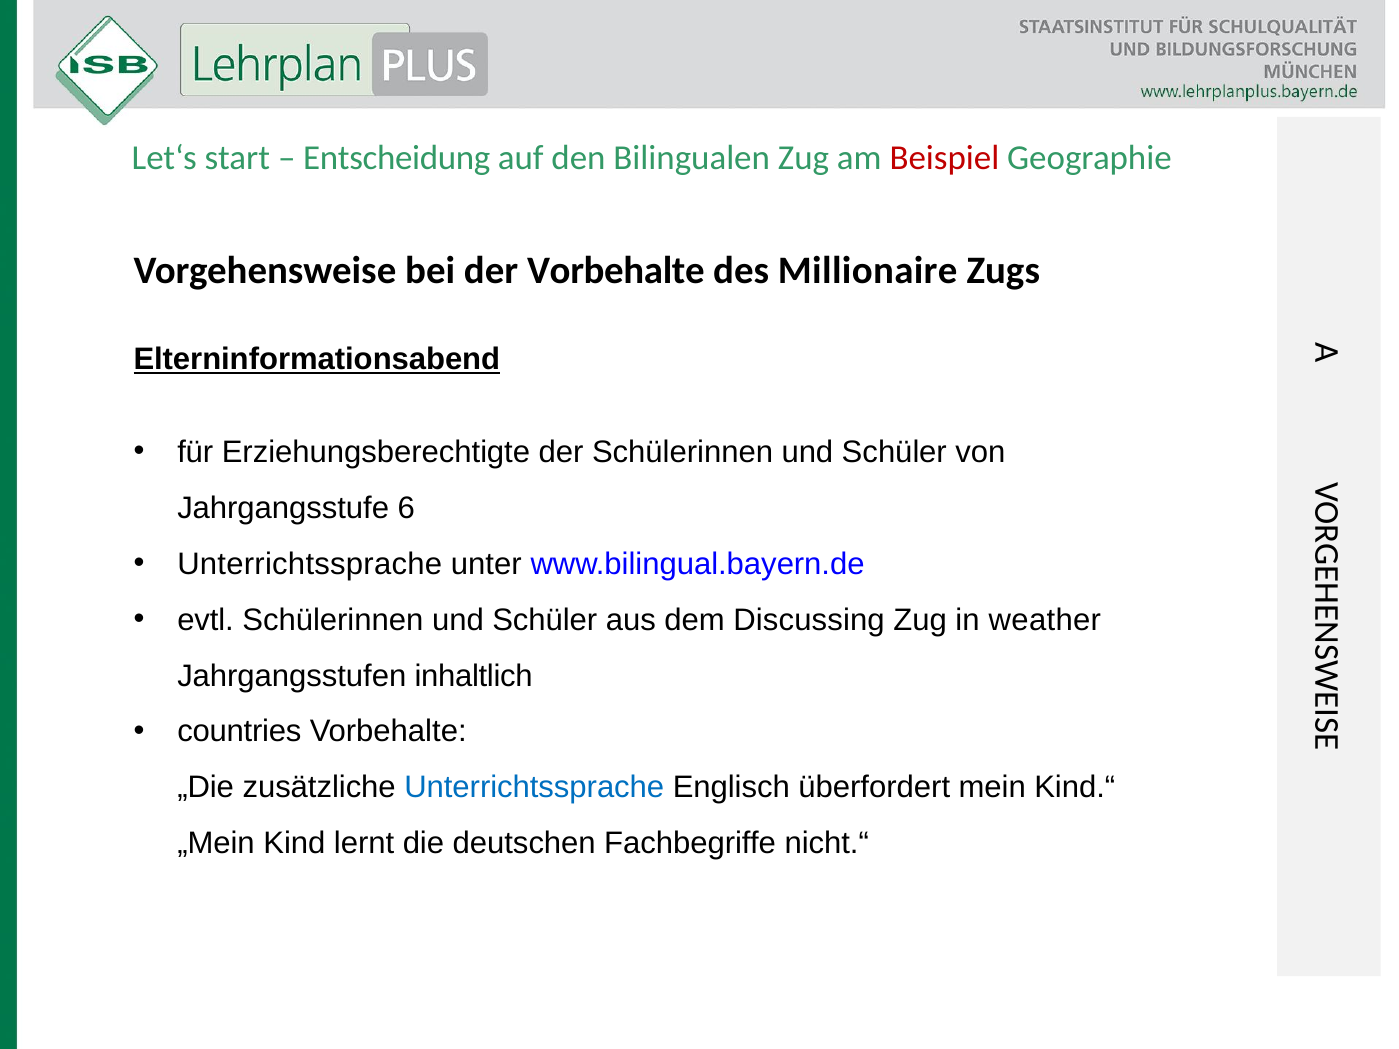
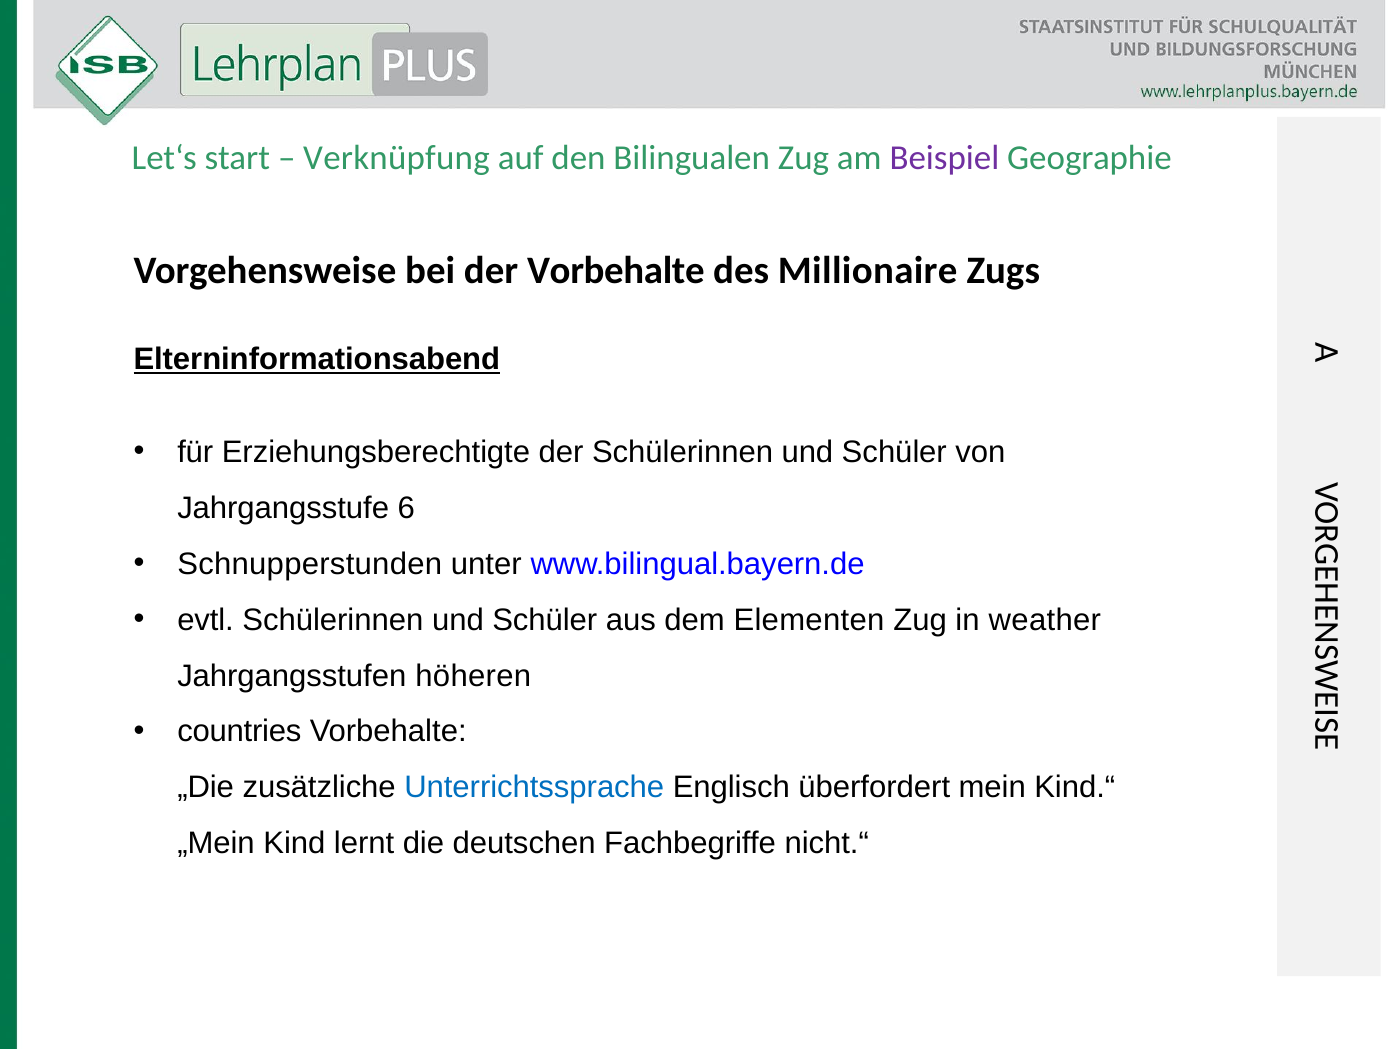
Entscheidung: Entscheidung -> Verknüpfung (397, 158)
Beispiel colour: red -> purple (944, 158)
Unterrichtssprache: Unterrichtssprache -> Schnupperstunden (310, 564)
Discussing: Discussing -> Elementen (809, 620)
inhaltlich: inhaltlich -> höheren (473, 676)
